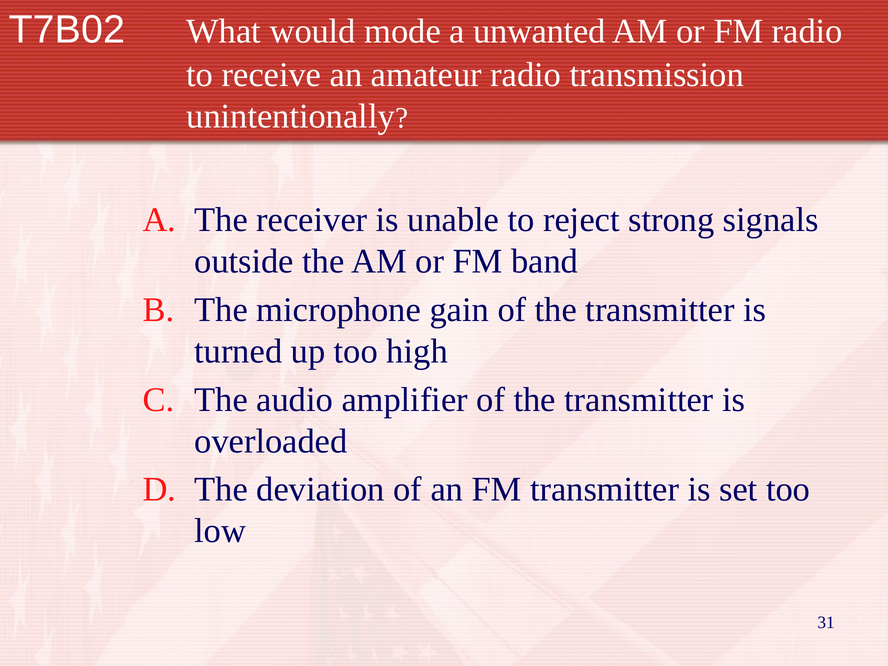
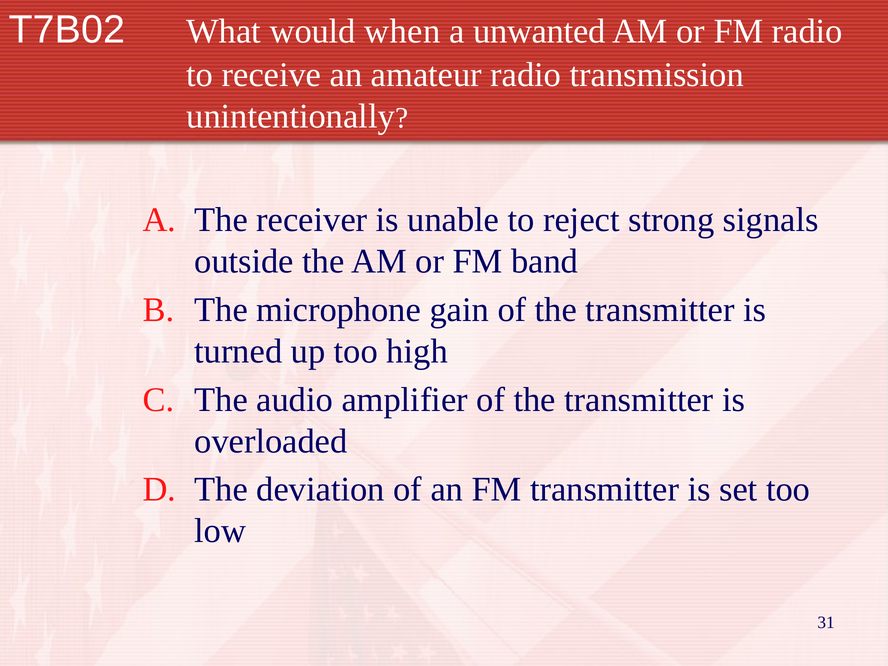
mode: mode -> when (402, 32)
